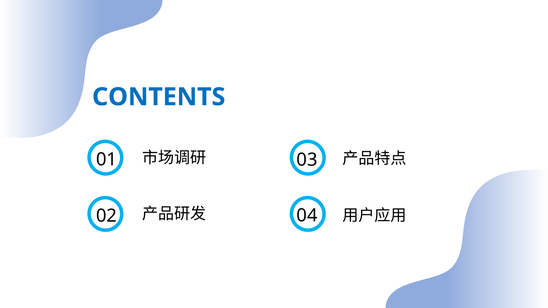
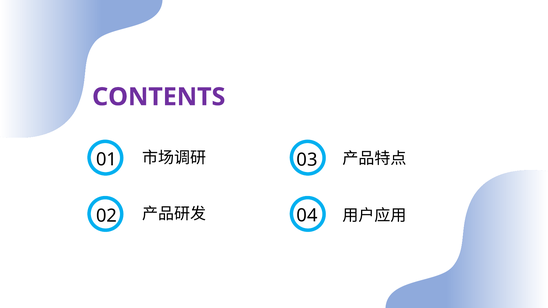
CONTENTS colour: blue -> purple (159, 97)
